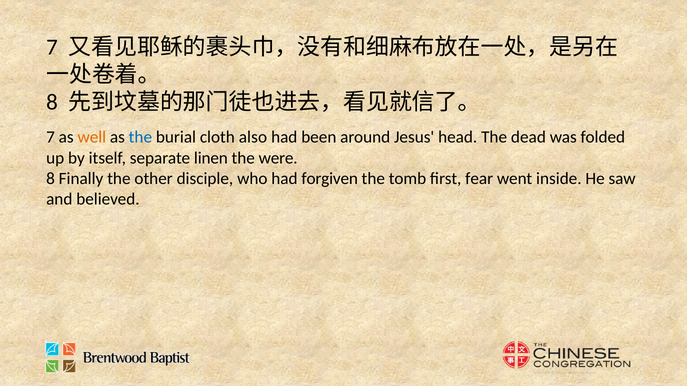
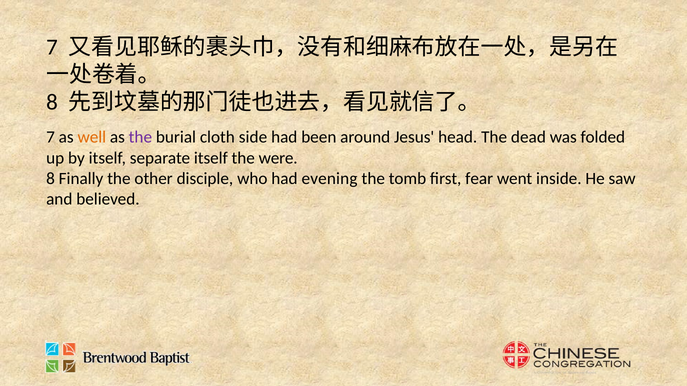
the colour: blue -> purple (140, 137)
also: also -> side (253, 137)
separate linen: linen -> itself (211, 158)
forgiven: forgiven -> evening (330, 179)
